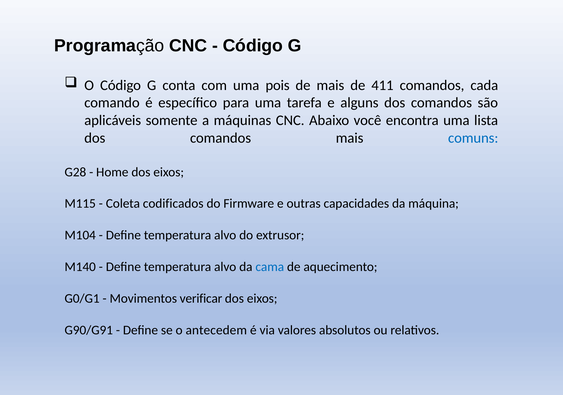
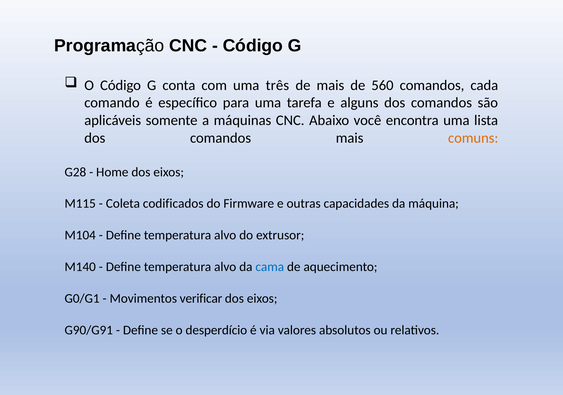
pois: pois -> três (277, 85)
411: 411 -> 560 (382, 85)
comuns colour: blue -> orange (473, 138)
antecedem: antecedem -> desperdício (216, 330)
